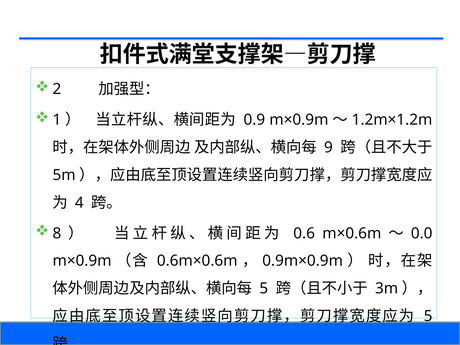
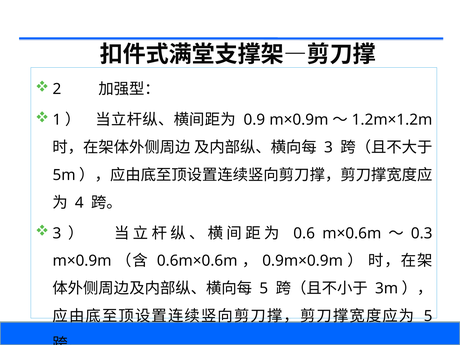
9: 9 -> 3 (328, 147)
8: 8 -> 3 (57, 233)
0.0: 0.0 -> 0.3 (422, 233)
